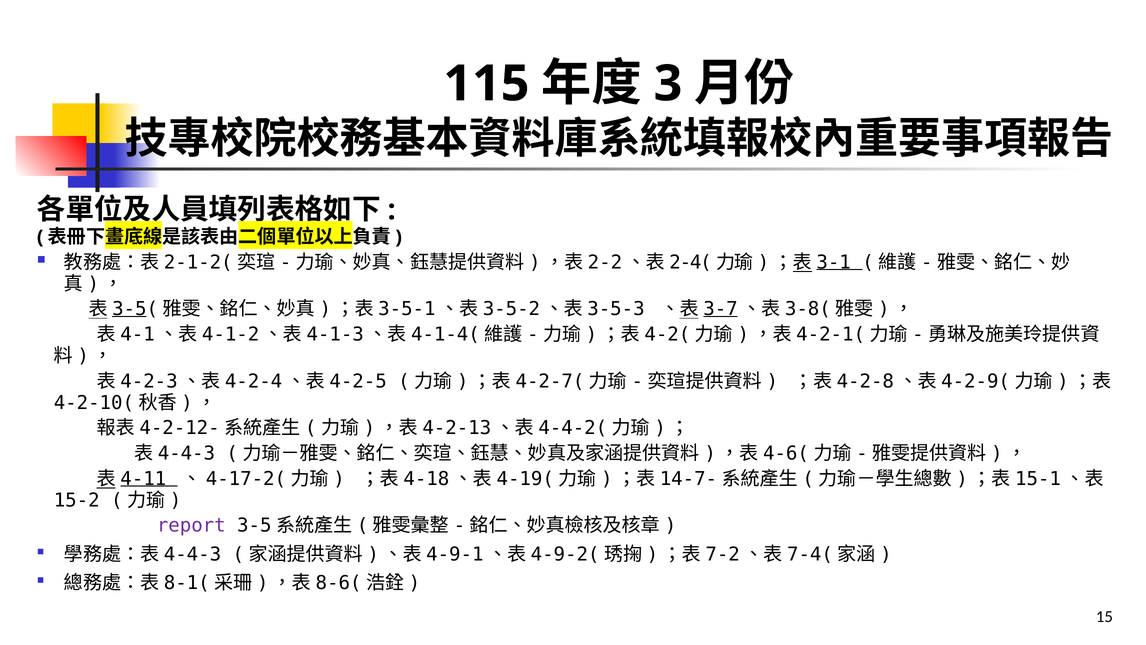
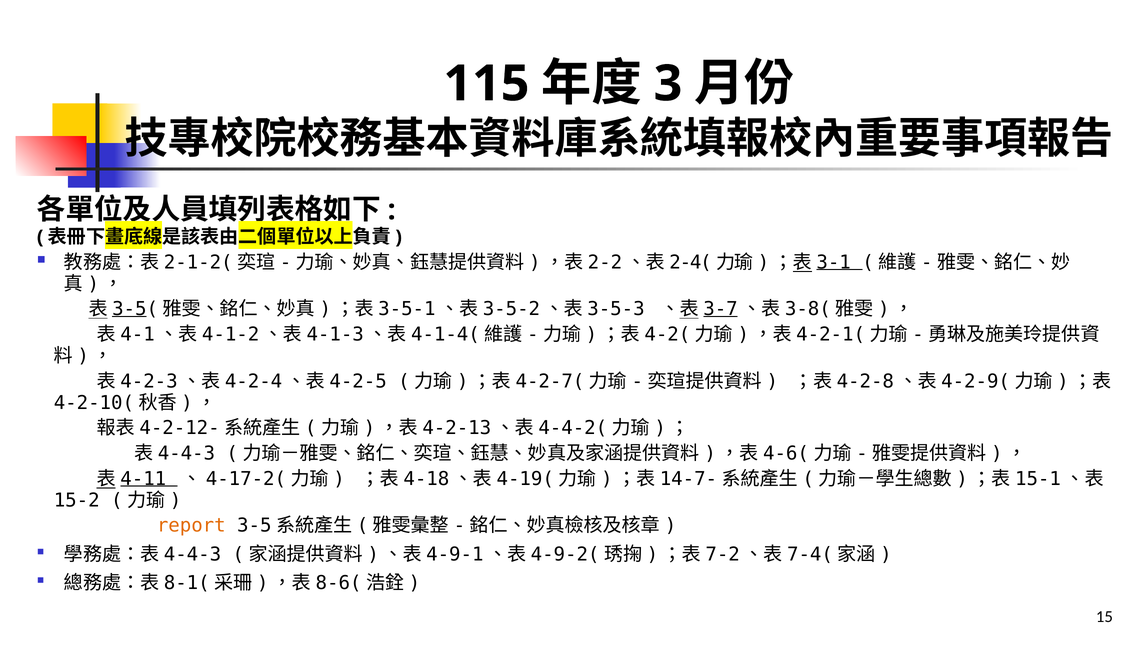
report colour: purple -> orange (191, 525)
